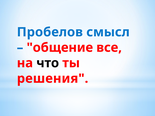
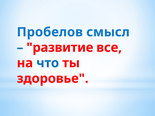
общение: общение -> развитие (60, 48)
что colour: black -> blue (48, 63)
решения: решения -> здоровье (53, 79)
